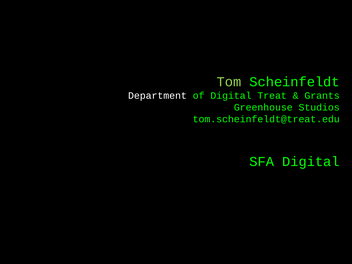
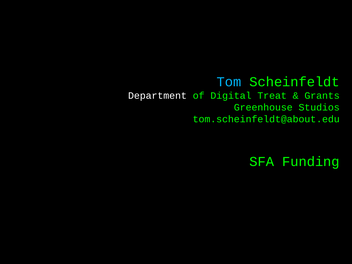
Tom colour: light green -> light blue (229, 82)
tom.scheinfeldt@treat.edu: tom.scheinfeldt@treat.edu -> tom.scheinfeldt@about.edu (266, 119)
SFA Digital: Digital -> Funding (311, 162)
